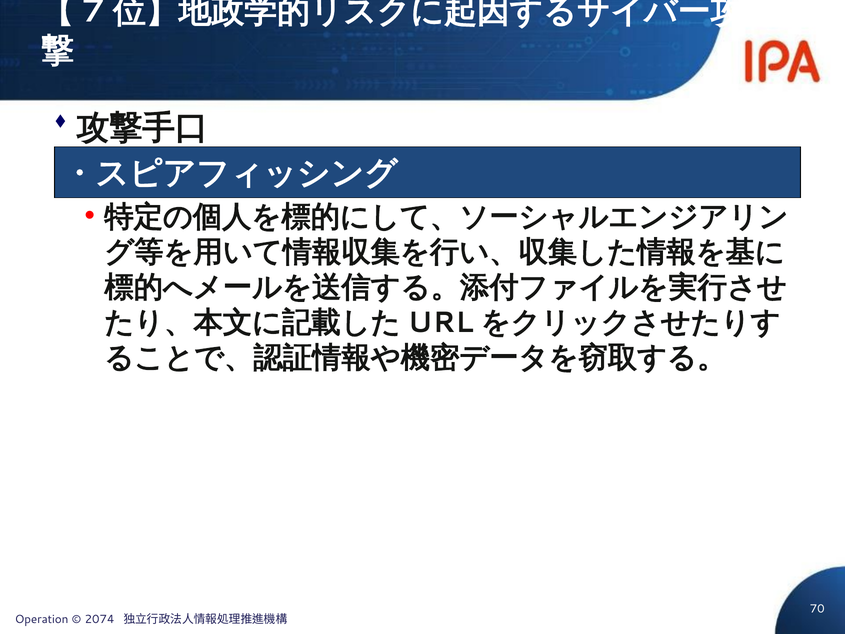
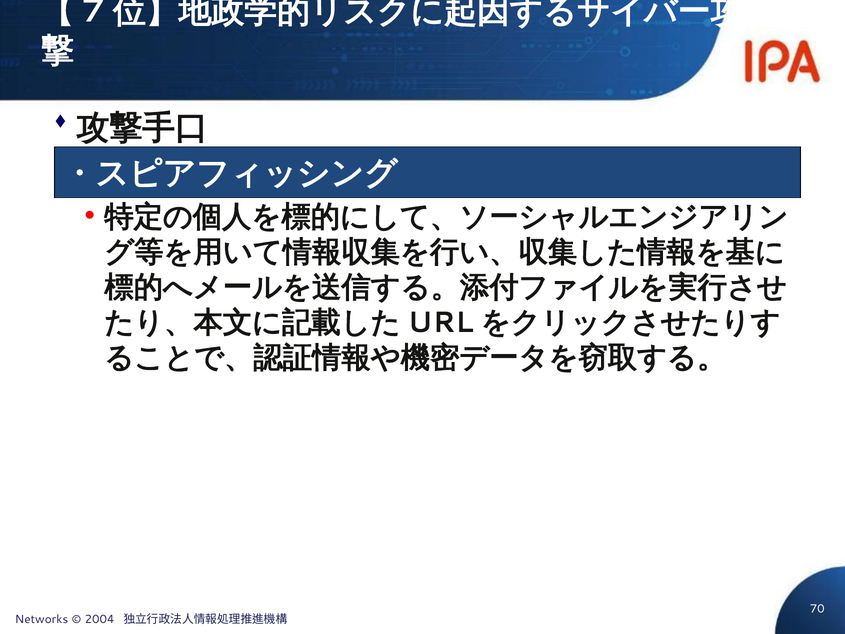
Operation: Operation -> Networks (42, 619)
2074: 2074 -> 2004 (100, 619)
